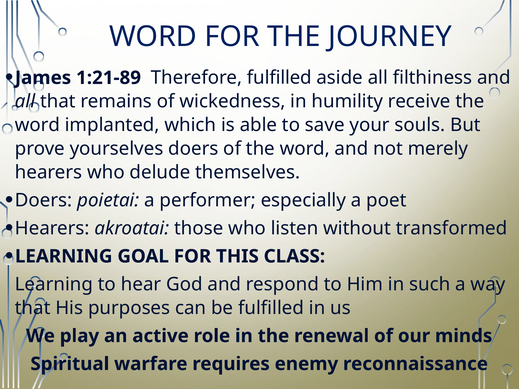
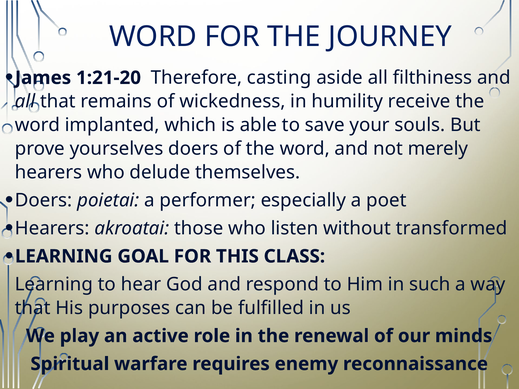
1:21-89: 1:21-89 -> 1:21-20 (109, 78)
Therefore fulfilled: fulfilled -> casting (279, 78)
